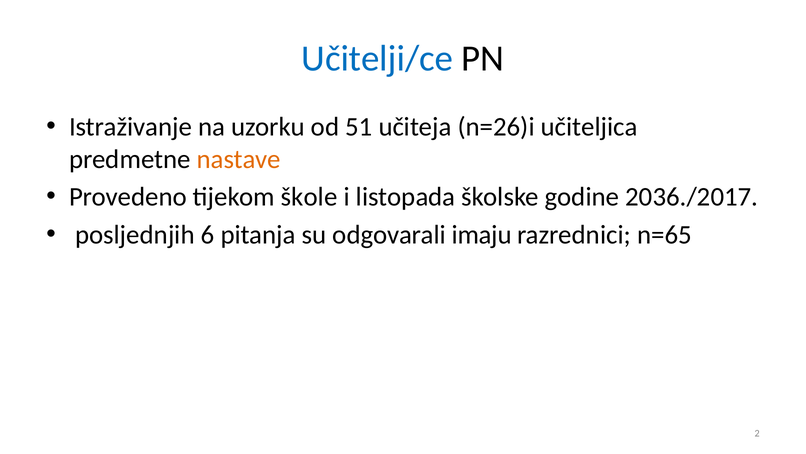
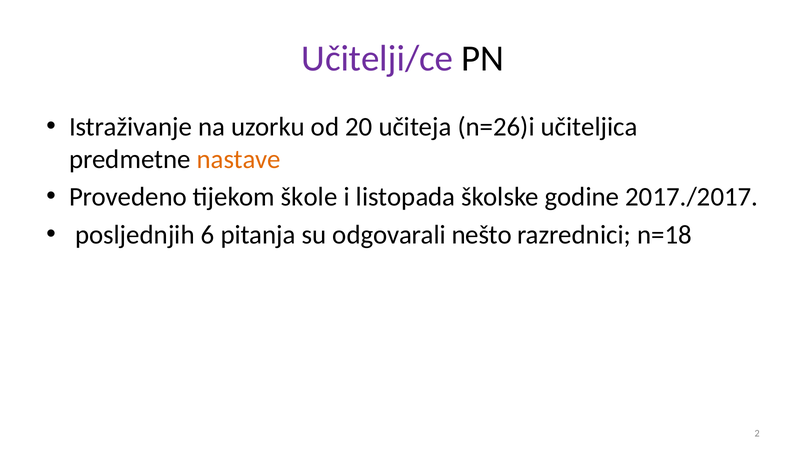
Učitelji/ce colour: blue -> purple (377, 59)
51: 51 -> 20 (359, 127)
2036./2017: 2036./2017 -> 2017./2017 (692, 197)
imaju: imaju -> nešto (482, 234)
n=65: n=65 -> n=18 (664, 234)
